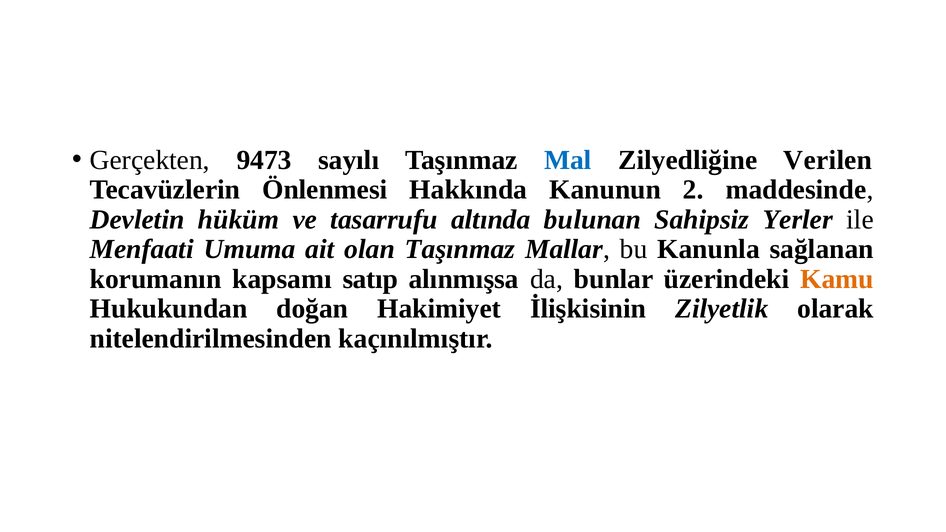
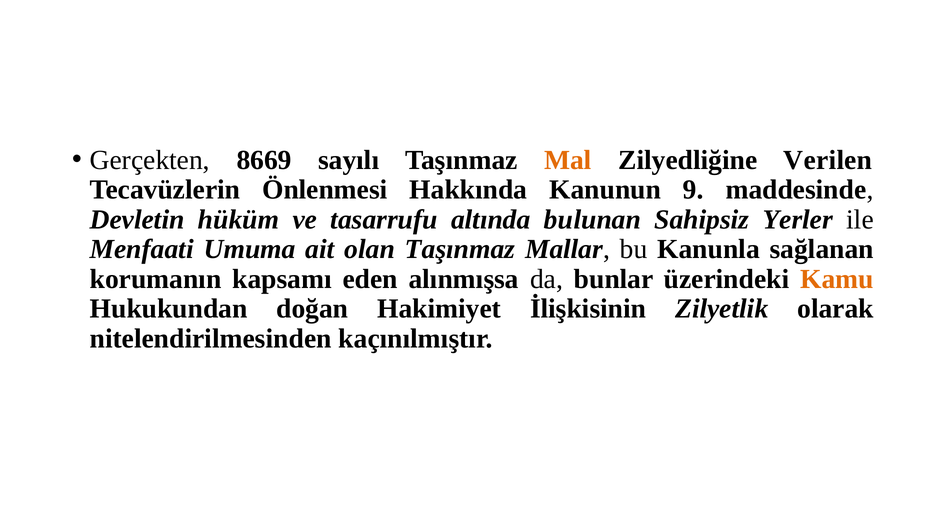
9473: 9473 -> 8669 (264, 160)
Mal colour: blue -> orange (568, 160)
2: 2 -> 9 (693, 190)
satıp: satıp -> eden (370, 279)
